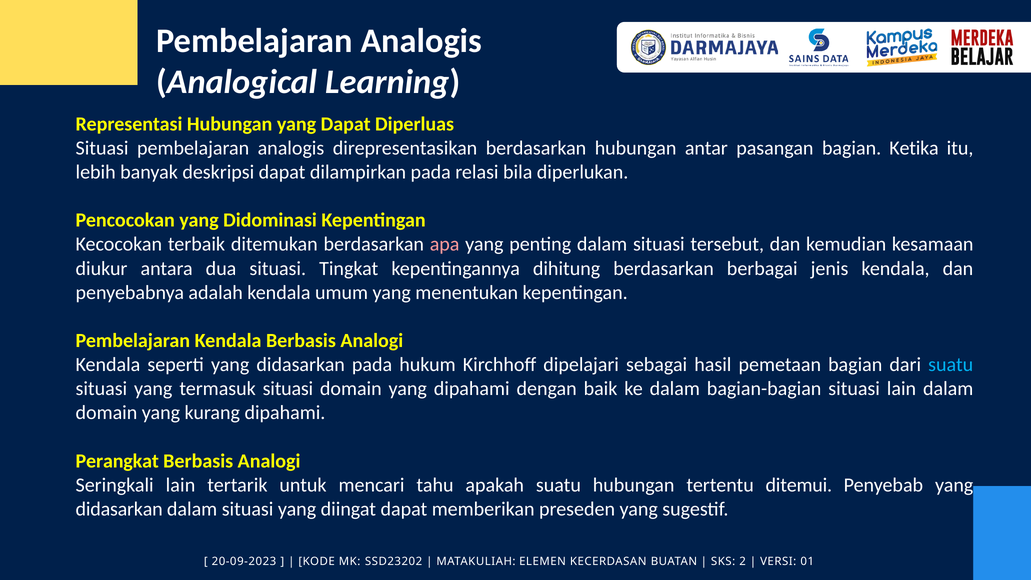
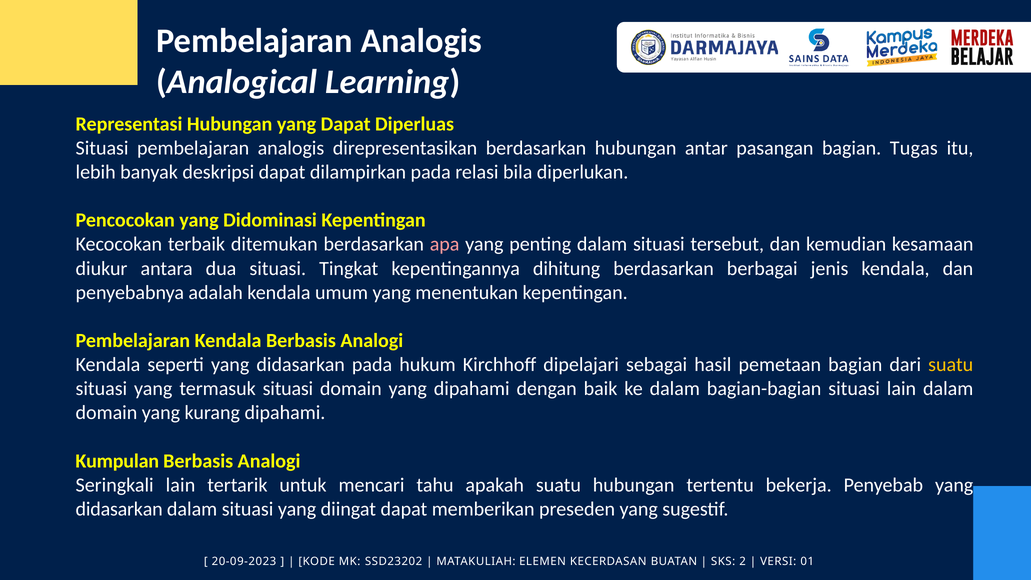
Ketika: Ketika -> Tugas (914, 148)
suatu colour: light blue -> yellow (951, 365)
Perangkat: Perangkat -> Kumpulan (117, 461)
ditemui: ditemui -> bekerja (799, 485)
